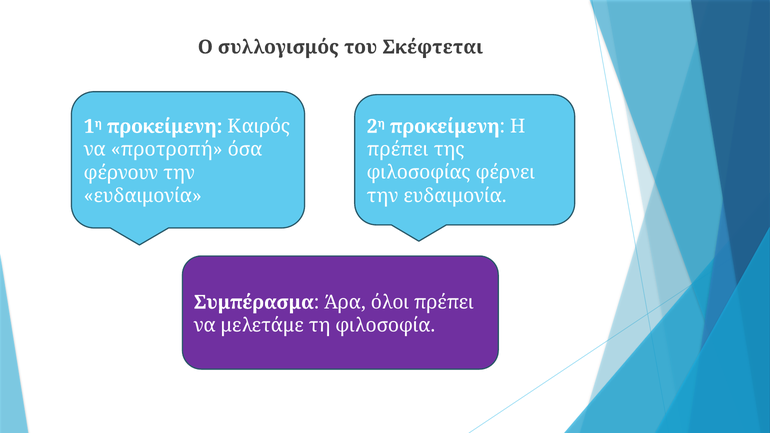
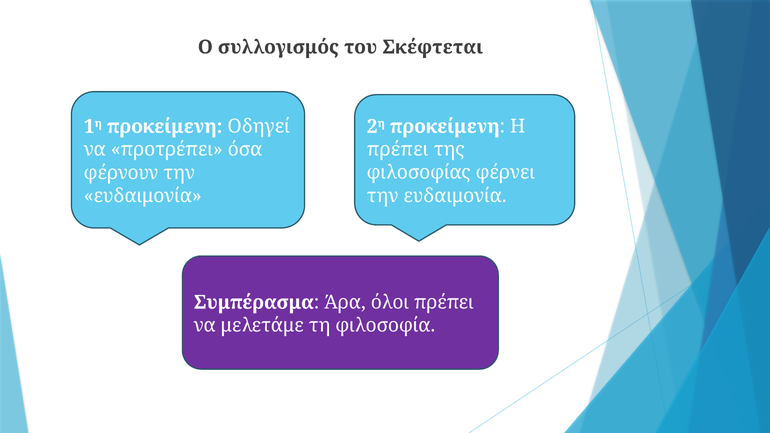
Καιρός: Καιρός -> Οδηγεί (259, 127)
προτροπή: προτροπή -> προτρέπει (167, 150)
